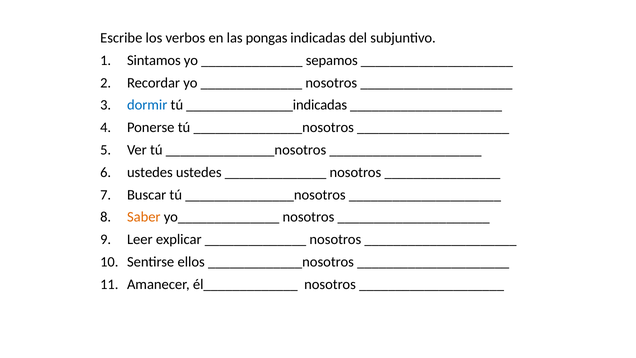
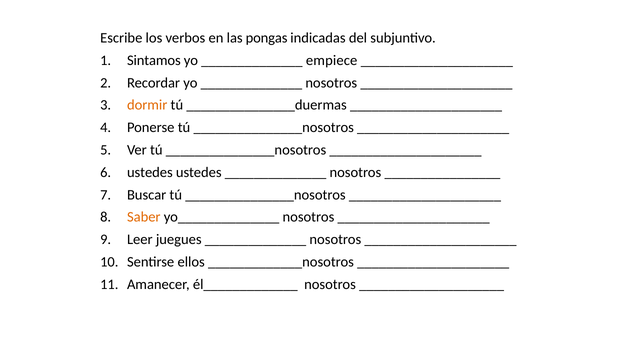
sepamos: sepamos -> empiece (332, 60)
dormir colour: blue -> orange (147, 105)
_______________indicadas: _______________indicadas -> _______________duermas (267, 105)
explicar: explicar -> juegues (179, 239)
